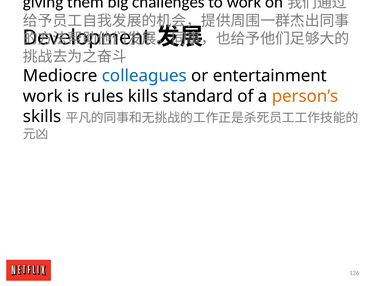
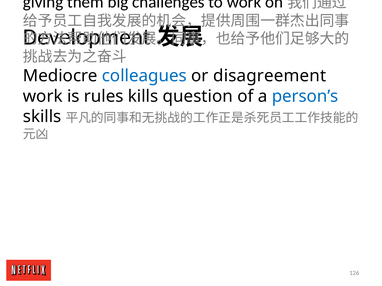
entertainment: entertainment -> disagreement (270, 76)
standard: standard -> question (198, 96)
person’s colour: orange -> blue (305, 96)
